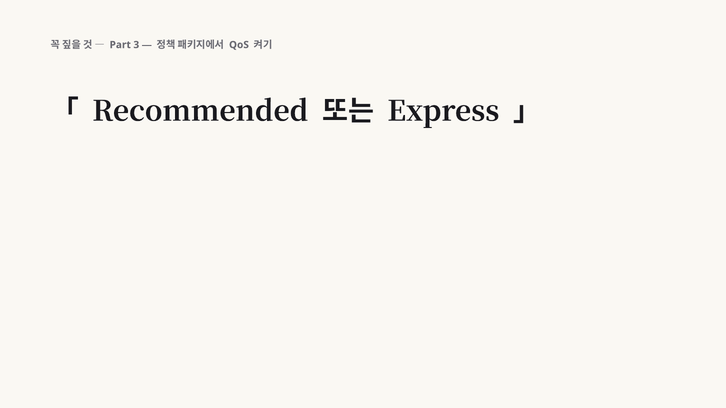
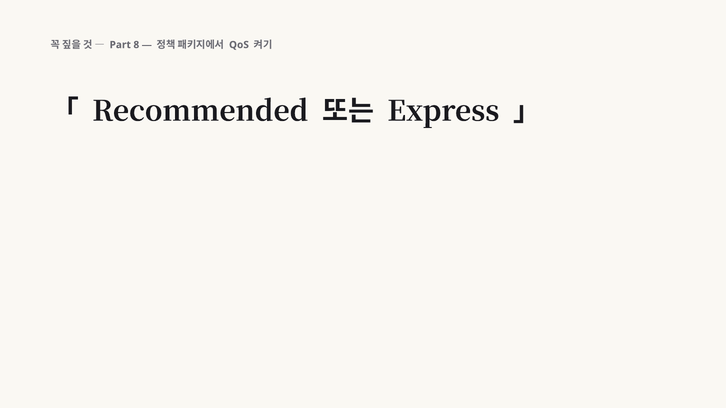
3: 3 -> 8 (136, 45)
